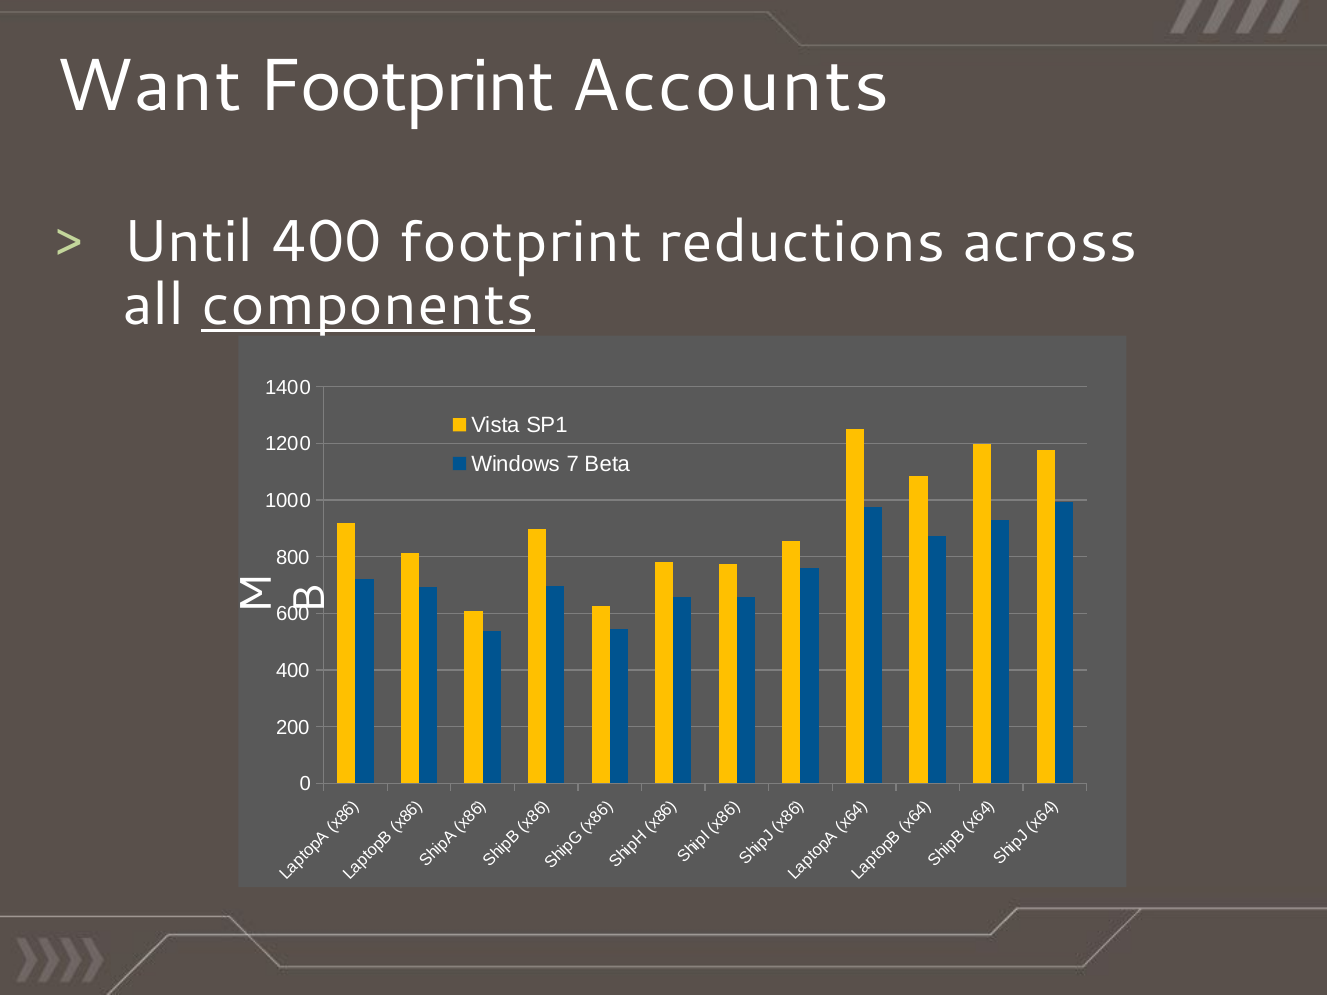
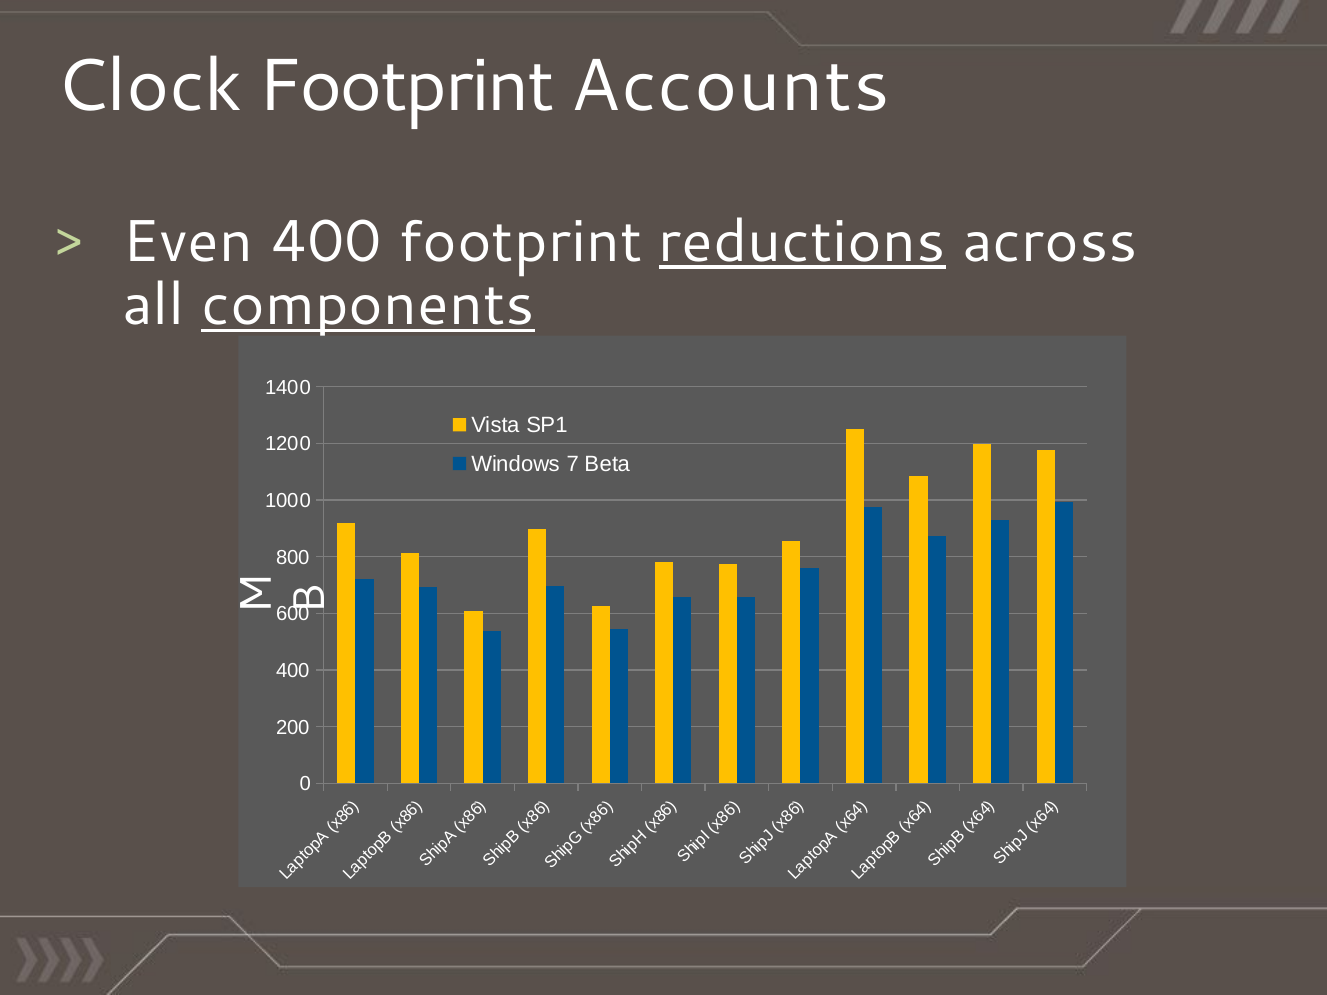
Want: Want -> Clock (149, 86)
Until: Until -> Even (188, 242)
reductions underline: none -> present (802, 242)
